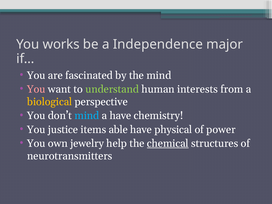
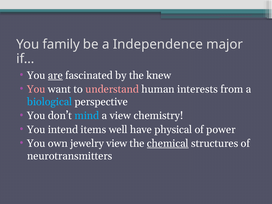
works: works -> family (61, 44)
are underline: none -> present (55, 75)
the mind: mind -> knew (159, 75)
understand colour: light green -> pink (112, 89)
biological colour: yellow -> light blue (50, 102)
a have: have -> view (120, 116)
justice: justice -> intend (63, 130)
able: able -> well (118, 130)
jewelry help: help -> view (117, 143)
